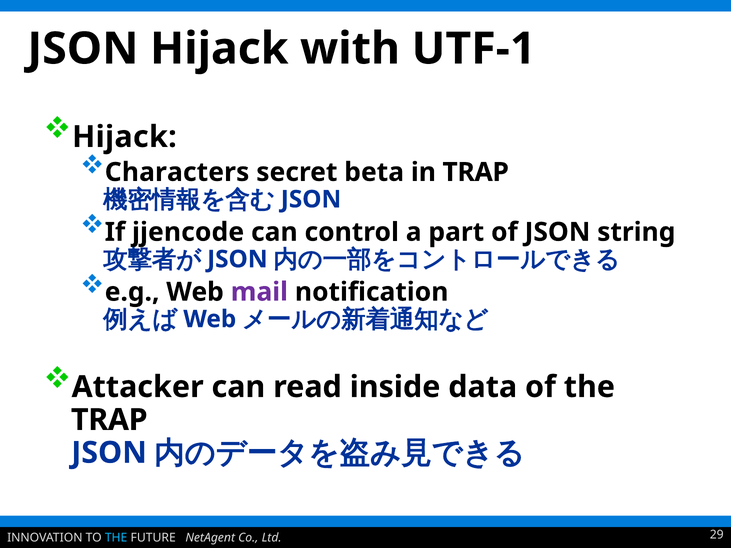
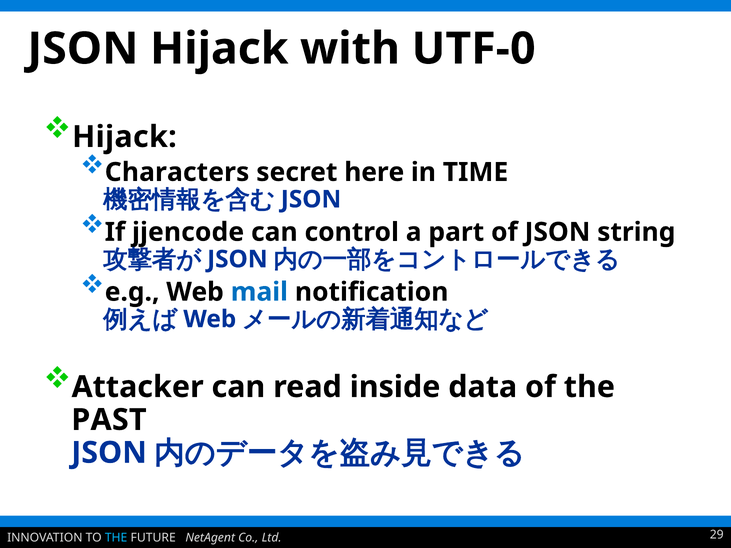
UTF-1: UTF-1 -> UTF-0 (474, 49)
beta: beta -> here (374, 172)
in TRAP: TRAP -> TIME (476, 172)
mail colour: purple -> blue (259, 292)
TRAP: TRAP -> PAST (109, 420)
